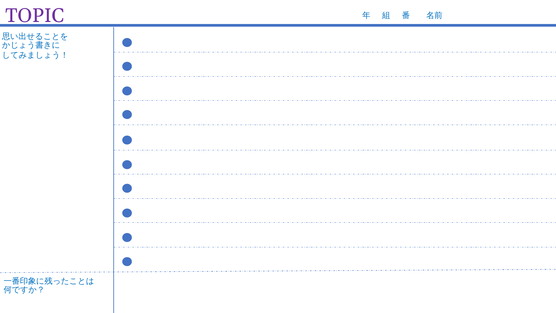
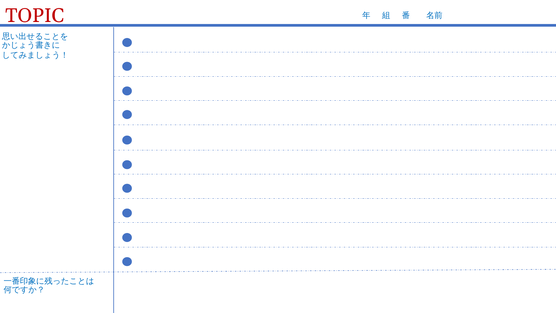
TOPIC colour: purple -> red (35, 16)
